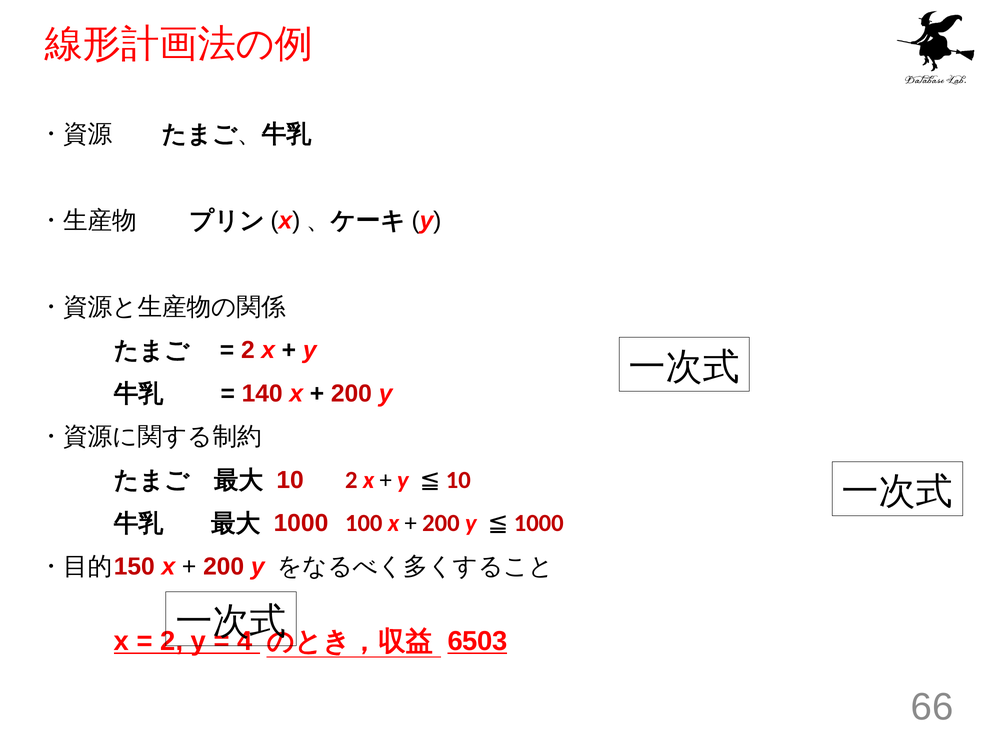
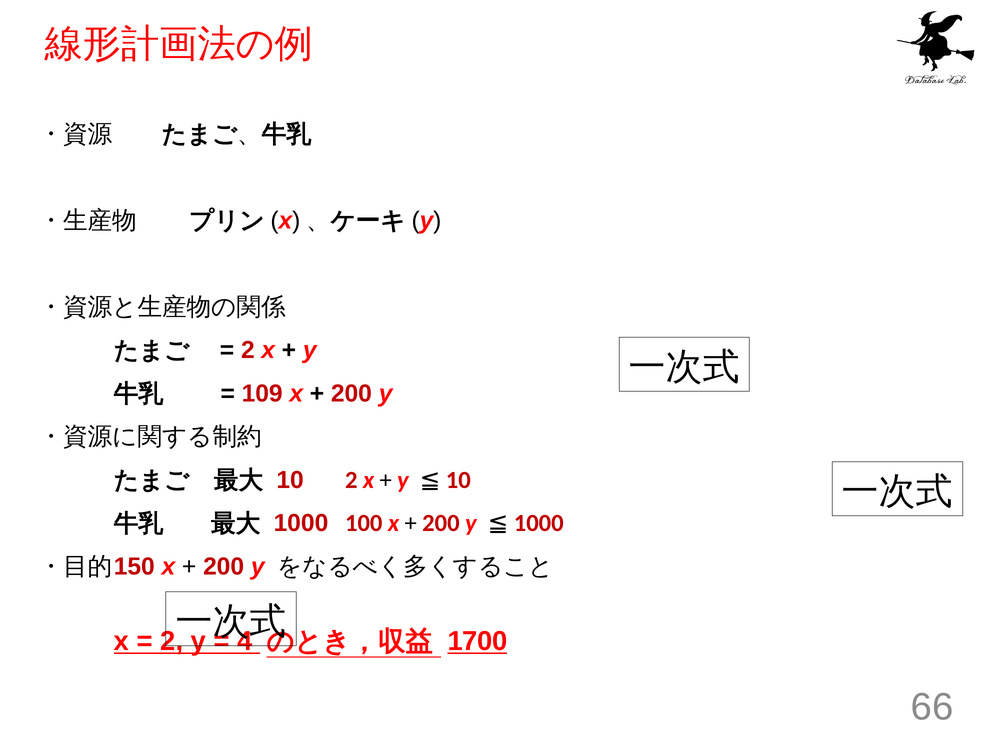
140: 140 -> 109 (262, 393)
6503: 6503 -> 1700 (478, 641)
